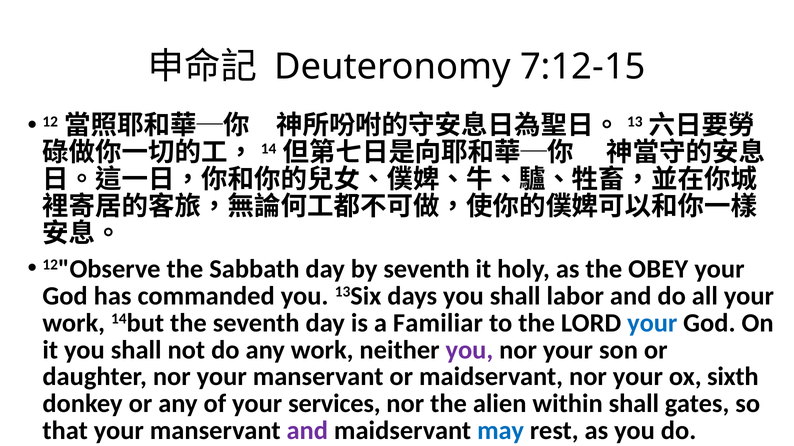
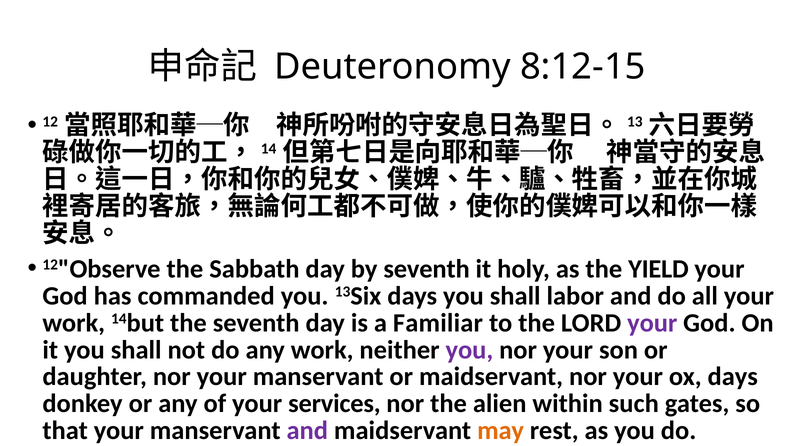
7:12-15: 7:12-15 -> 8:12-15 (583, 67)
OBEY: OBEY -> YIELD (658, 269)
your colour: blue -> purple (652, 323)
ox sixth: sixth -> days (733, 377)
within shall: shall -> such (634, 404)
may colour: blue -> orange (501, 431)
